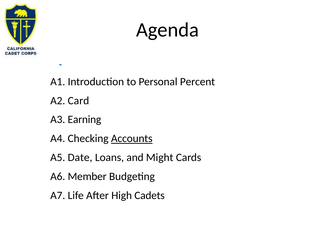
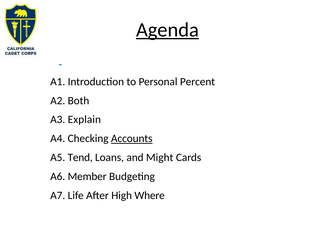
Agenda underline: none -> present (167, 30)
Card: Card -> Both (78, 101)
Earning: Earning -> Explain (84, 120)
Date: Date -> Tend (80, 158)
Cadets: Cadets -> Where (150, 196)
